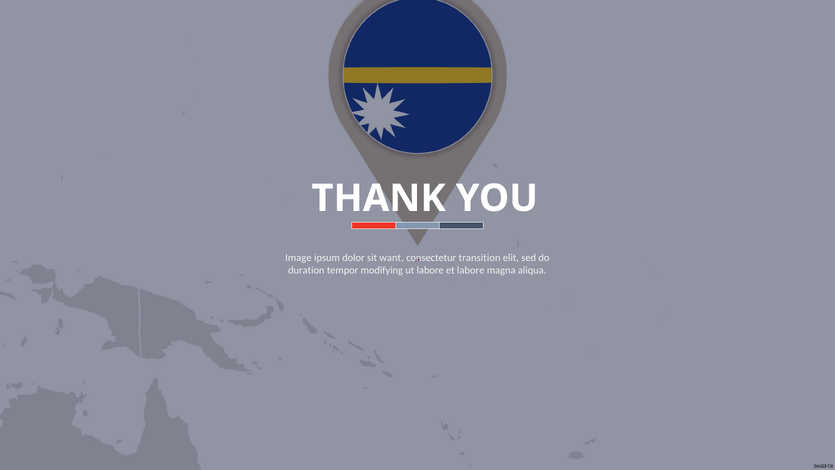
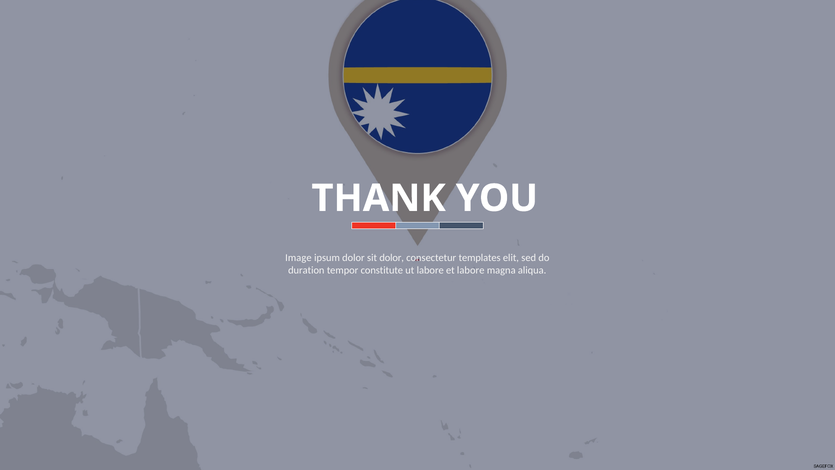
sit want: want -> dolor (392, 258)
transition: transition -> templates (480, 258)
modifying: modifying -> constitute (382, 270)
